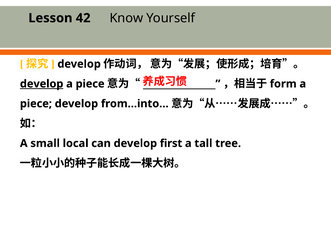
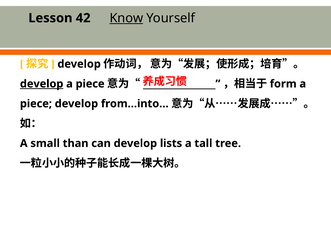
Know underline: none -> present (126, 18)
local: local -> than (76, 143)
first: first -> lists (171, 143)
